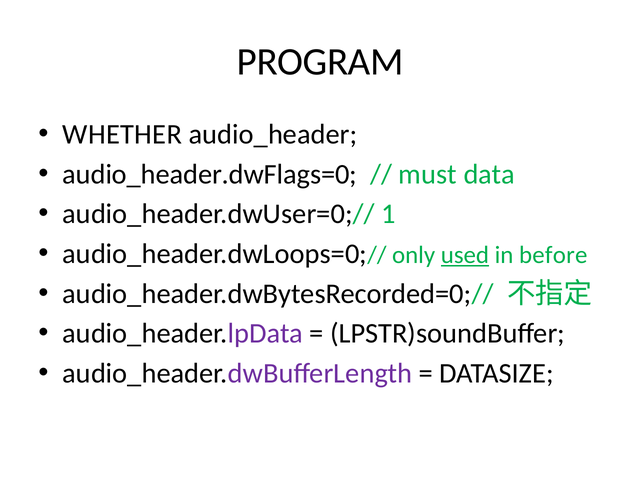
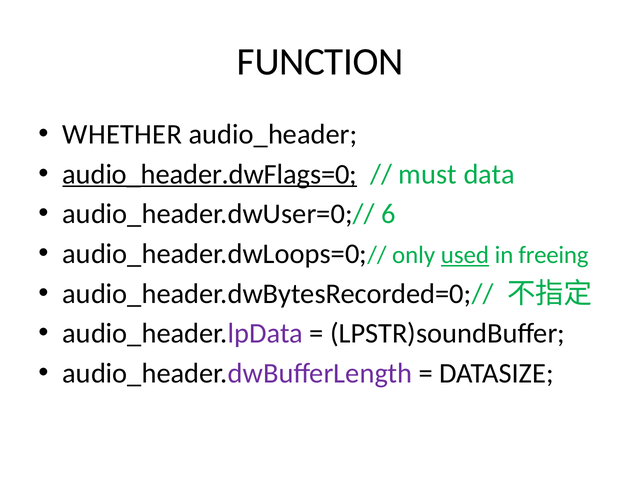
PROGRAM: PROGRAM -> FUNCTION (320, 62)
audio_header.dwFlags=0 underline: none -> present (210, 174)
1: 1 -> 6 (388, 214)
before: before -> freeing (553, 255)
